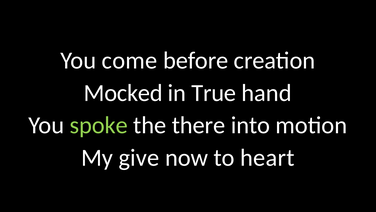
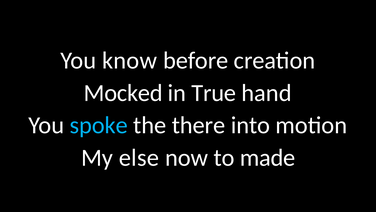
come: come -> know (130, 60)
spoke colour: light green -> light blue (99, 125)
give: give -> else (139, 157)
heart: heart -> made (268, 157)
